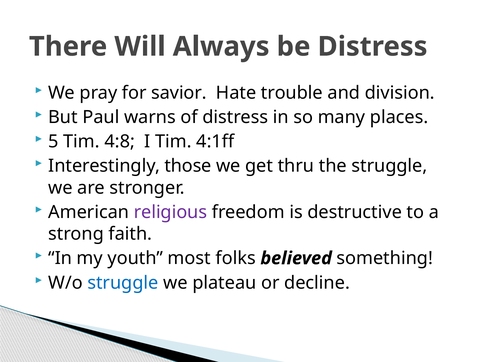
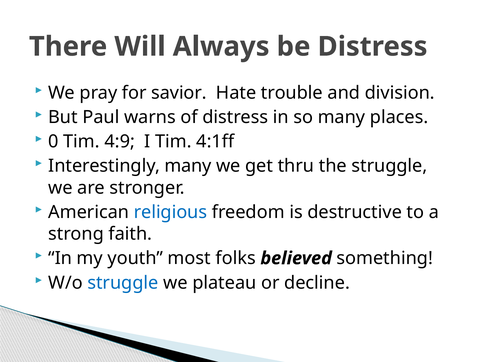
5: 5 -> 0 (53, 142)
4:8: 4:8 -> 4:9 (120, 142)
Interestingly those: those -> many (188, 166)
religious colour: purple -> blue (170, 212)
